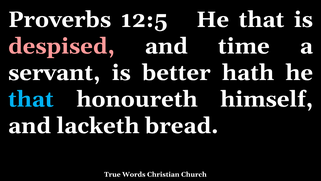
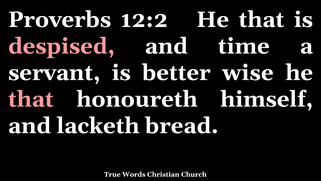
12:5: 12:5 -> 12:2 (144, 20)
hath: hath -> wise (248, 73)
that colour: light blue -> pink (31, 99)
